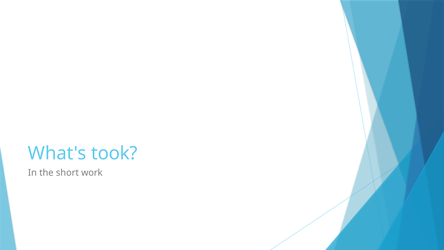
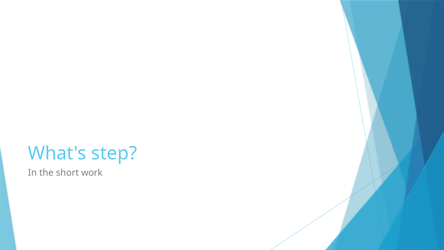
took: took -> step (114, 153)
